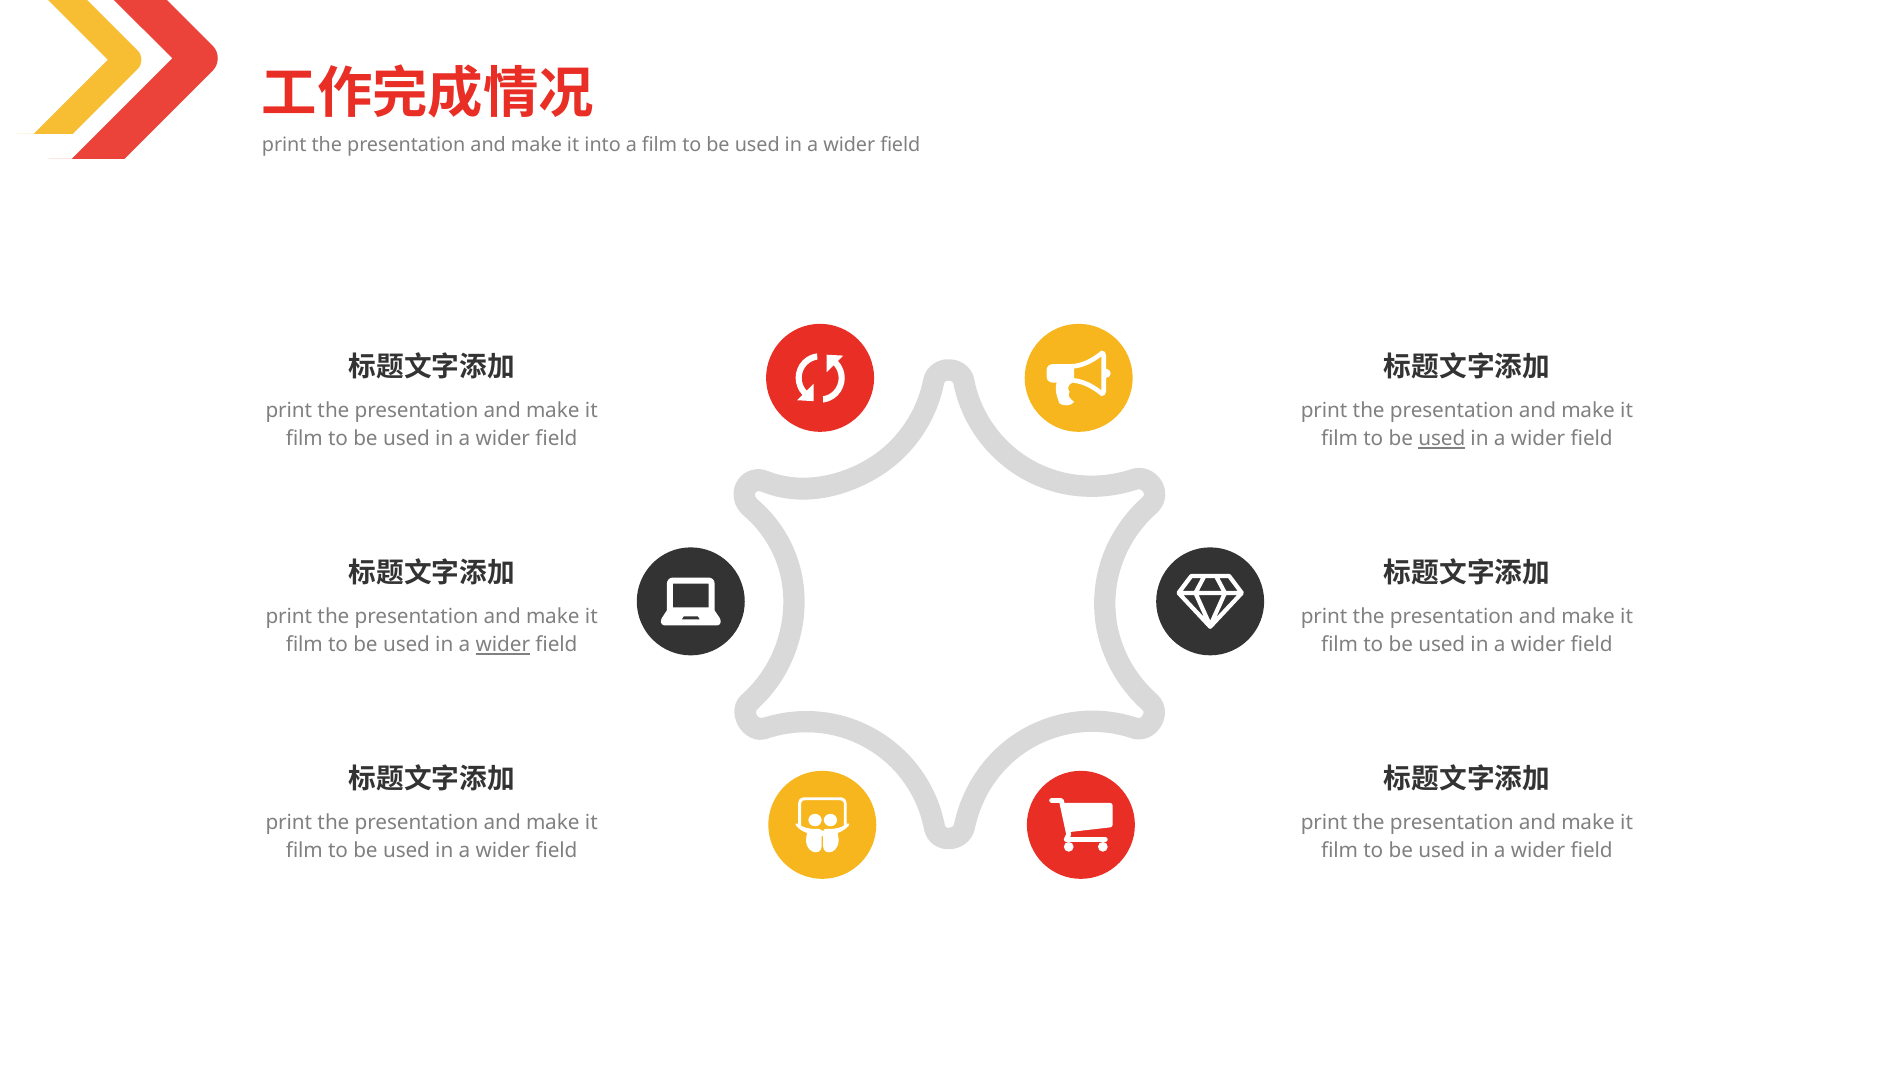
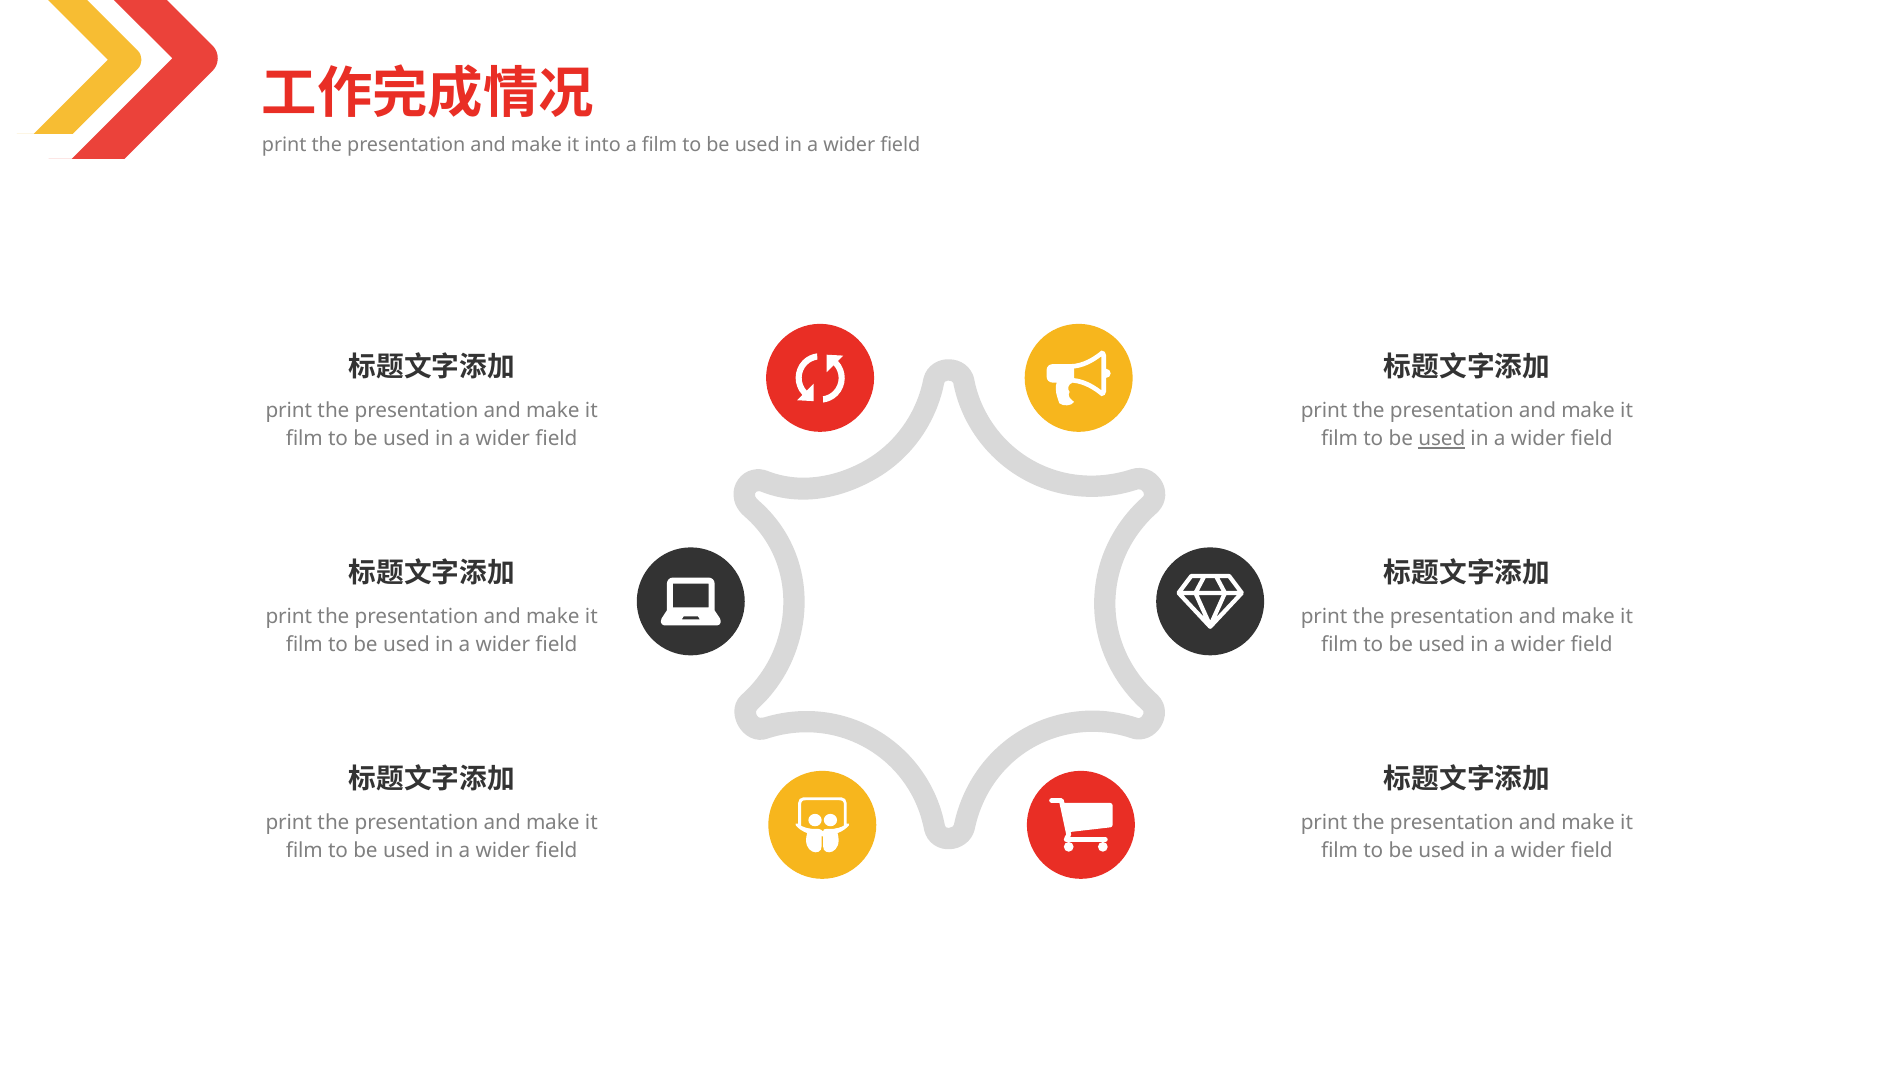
wider underline: present -> none (503, 645)
